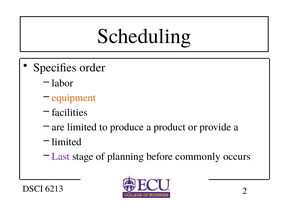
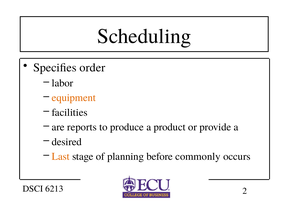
are limited: limited -> reports (82, 127)
limited: limited -> desired (67, 142)
Last colour: purple -> orange (61, 157)
